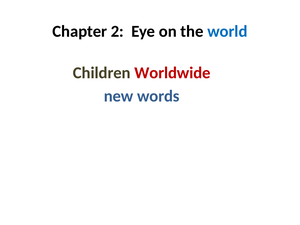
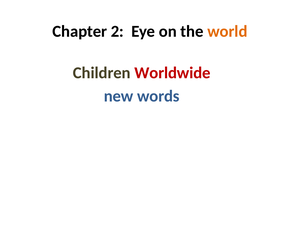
world colour: blue -> orange (227, 31)
